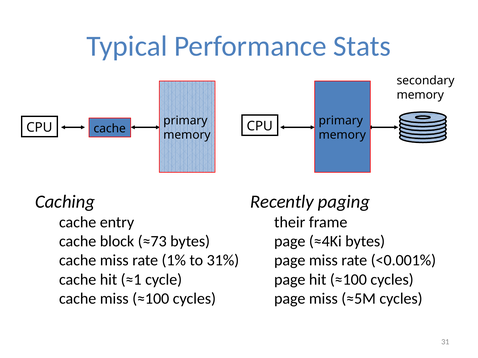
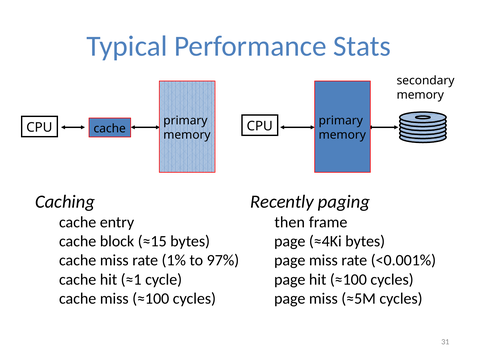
their: their -> then (290, 223)
≈73: ≈73 -> ≈15 (152, 242)
31%: 31% -> 97% (223, 261)
